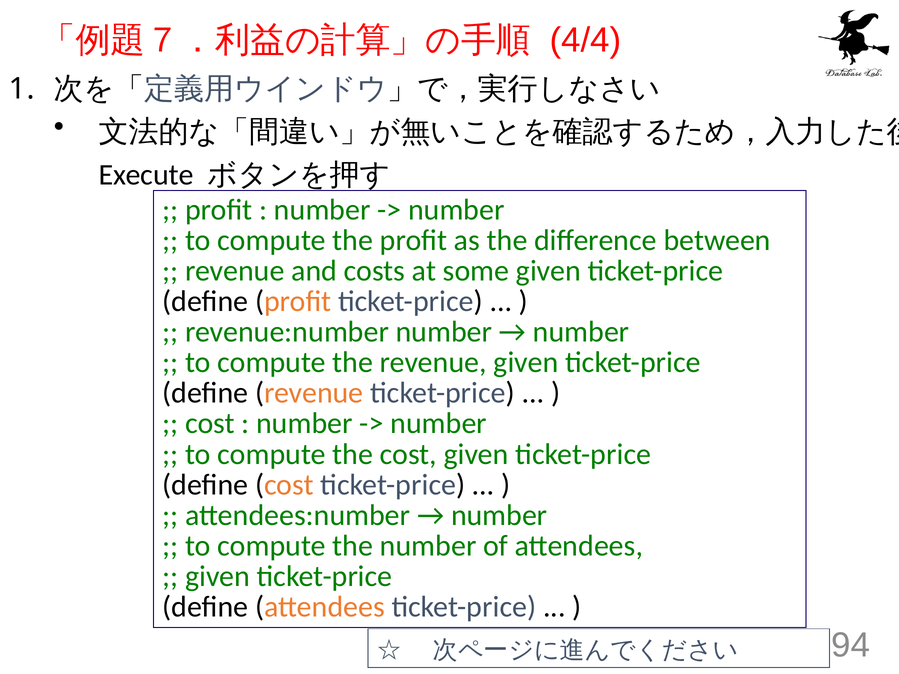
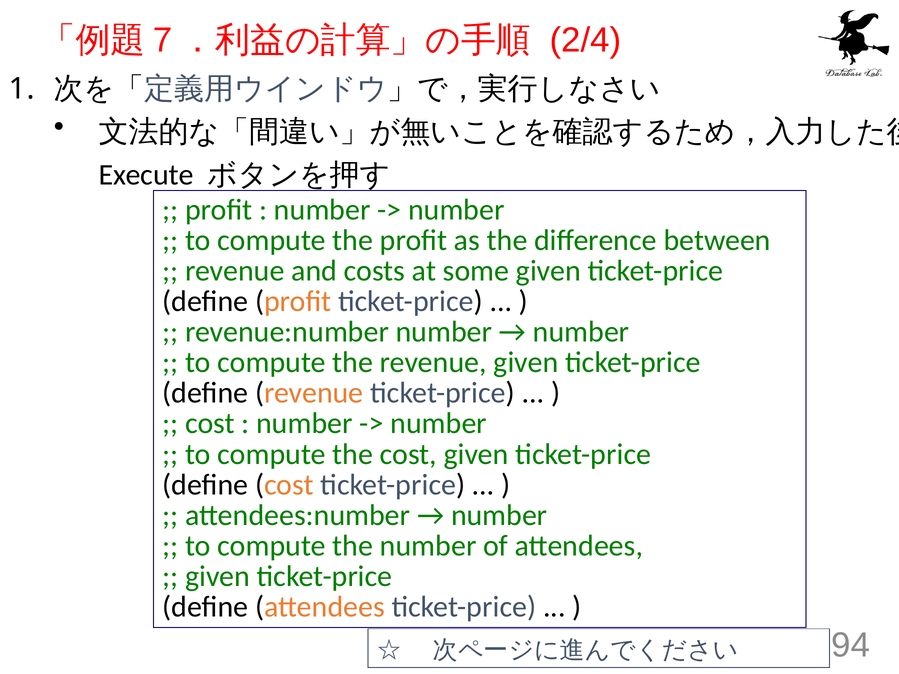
4/4: 4/4 -> 2/4 (586, 40)
